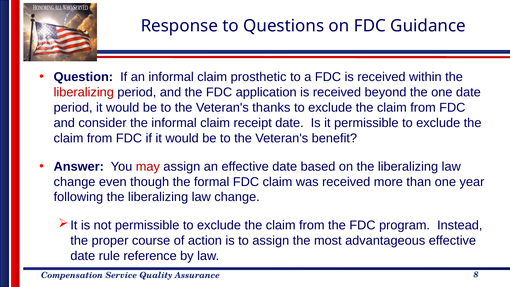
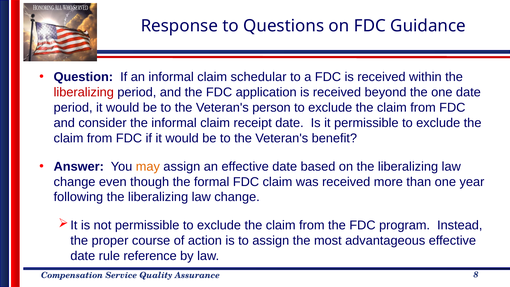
prosthetic: prosthetic -> schedular (259, 77)
thanks: thanks -> person (271, 108)
may colour: red -> orange (148, 166)
